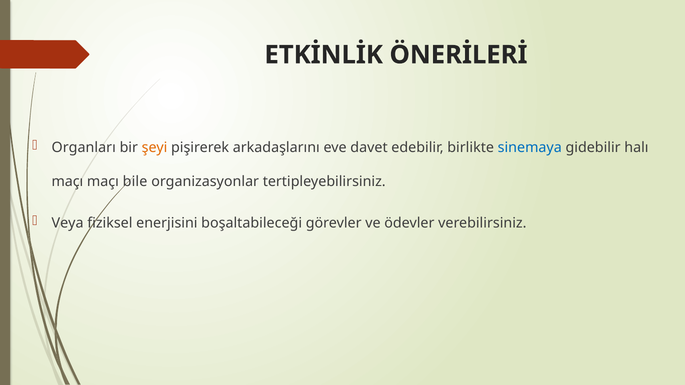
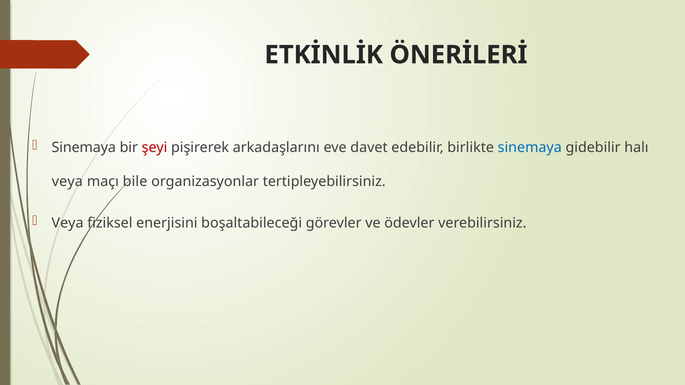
Organları: Organları -> Sinemaya (84, 147)
şeyi colour: orange -> red (155, 147)
maçı: maçı -> veya (67, 182)
